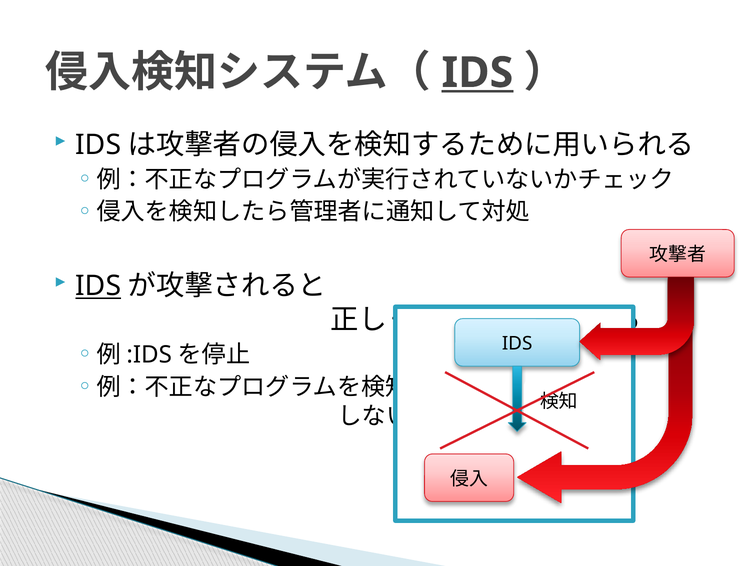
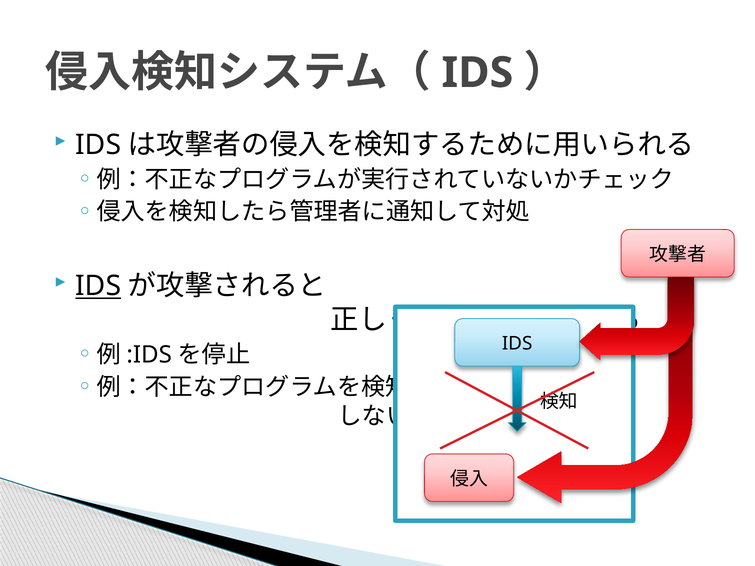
IDS underline: present -> none (477, 73)
